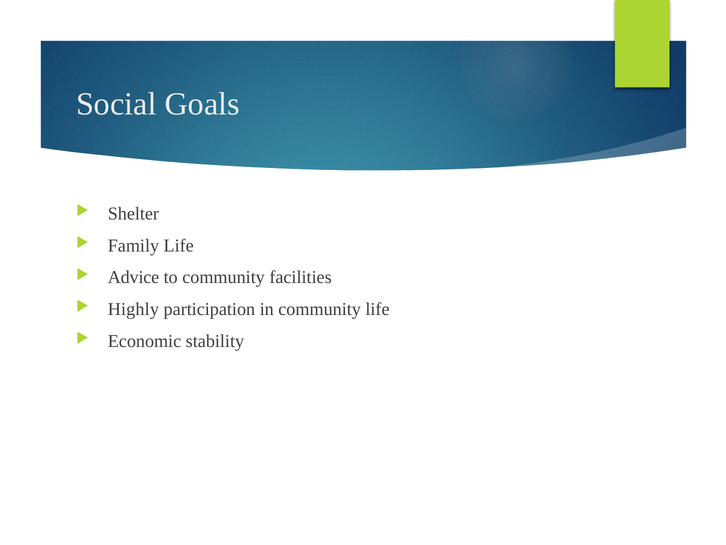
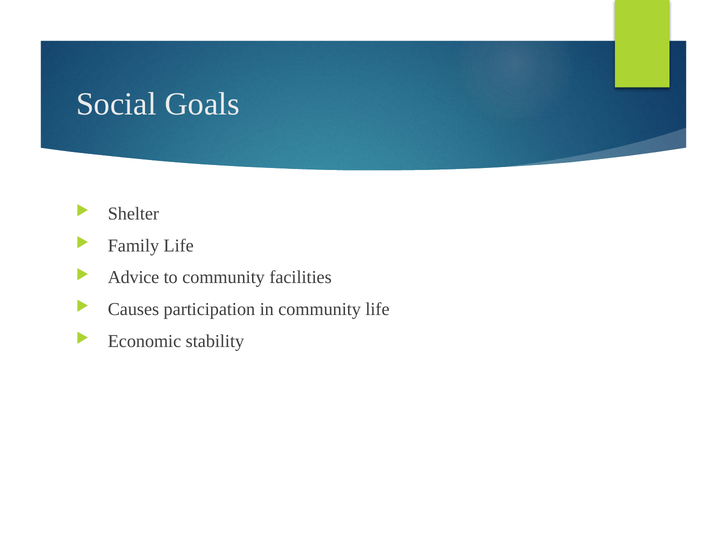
Highly: Highly -> Causes (133, 309)
